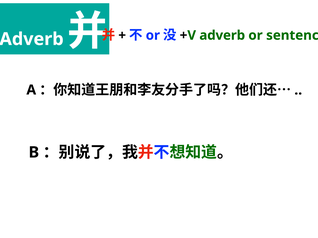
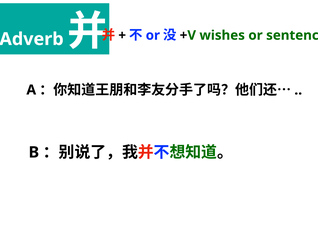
adverb: adverb -> wishes (222, 35)
